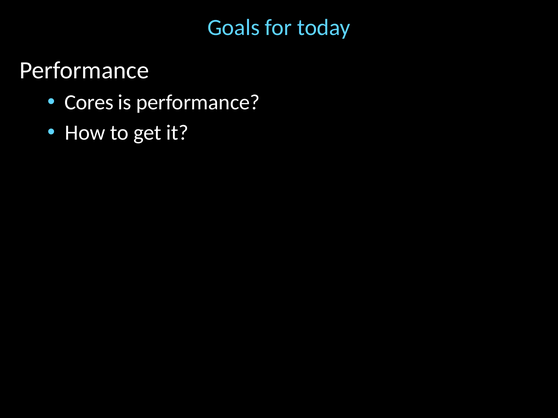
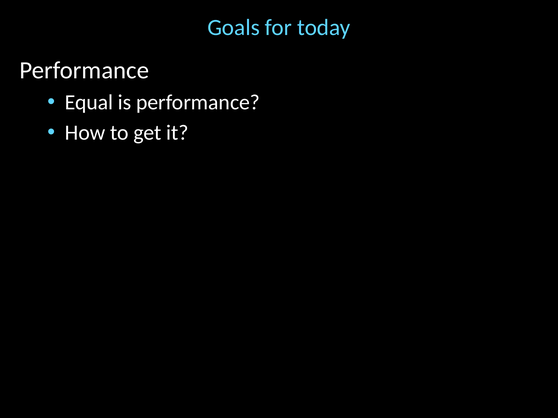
Cores: Cores -> Equal (89, 103)
